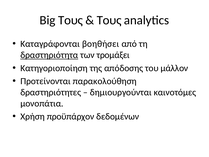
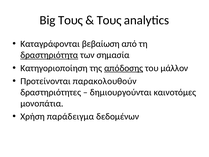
βοηθήσει: βοηθήσει -> βεβαίωση (101, 44)
τρομάξει: τρομάξει -> σημασία (113, 55)
απόδοσης underline: none -> present (124, 68)
παρακολούθηση: παρακολούθηση -> παρακολουθούν (105, 81)
προϋπάρχον: προϋπάρχον -> παράδειγμα (70, 116)
